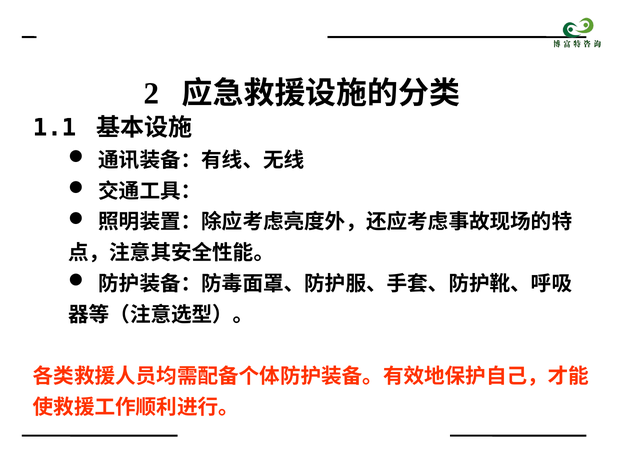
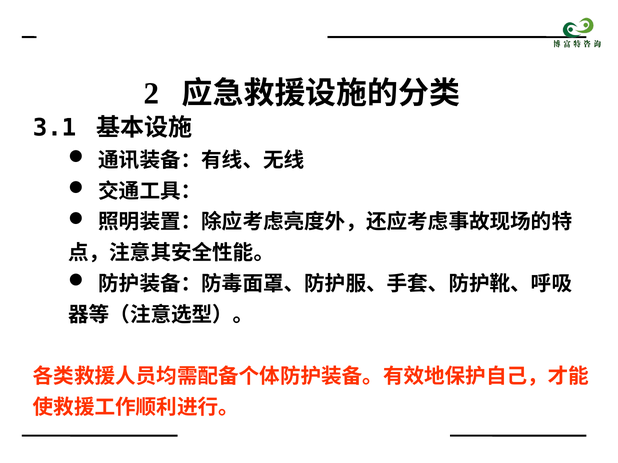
1.1: 1.1 -> 3.1 (55, 128)
